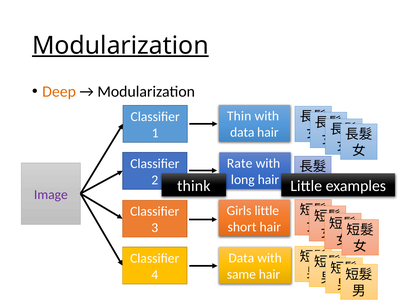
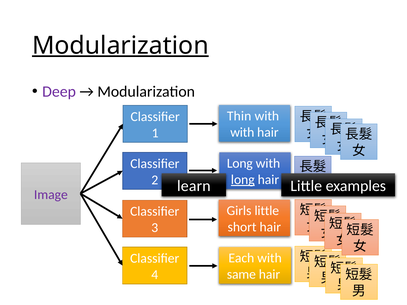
Deep colour: orange -> purple (59, 92)
data: data -> with (242, 132)
Rate: Rate -> Long (240, 164)
long underline: none -> present (243, 180)
think: think -> learn (194, 186)
Data: Data -> Each (241, 258)
